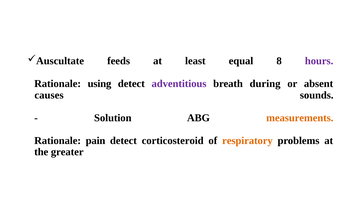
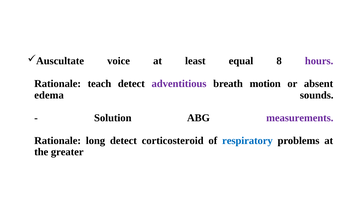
feeds: feeds -> voice (119, 61)
using: using -> teach (99, 84)
during: during -> motion (265, 84)
causes: causes -> edema (49, 95)
measurements colour: orange -> purple (300, 118)
pain: pain -> long (95, 141)
respiratory colour: orange -> blue (247, 141)
